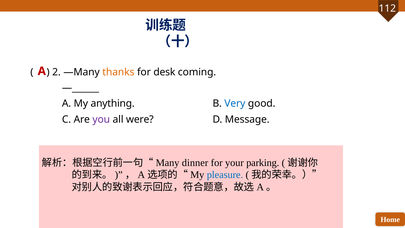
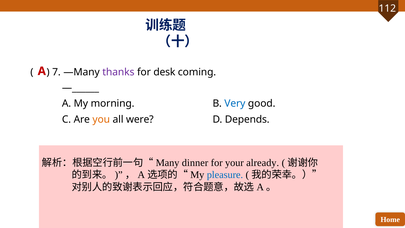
2: 2 -> 7 (56, 72)
thanks colour: orange -> purple (118, 72)
anything: anything -> morning (113, 104)
you colour: purple -> orange (101, 119)
Message: Message -> Depends (247, 119)
parking: parking -> already (263, 163)
